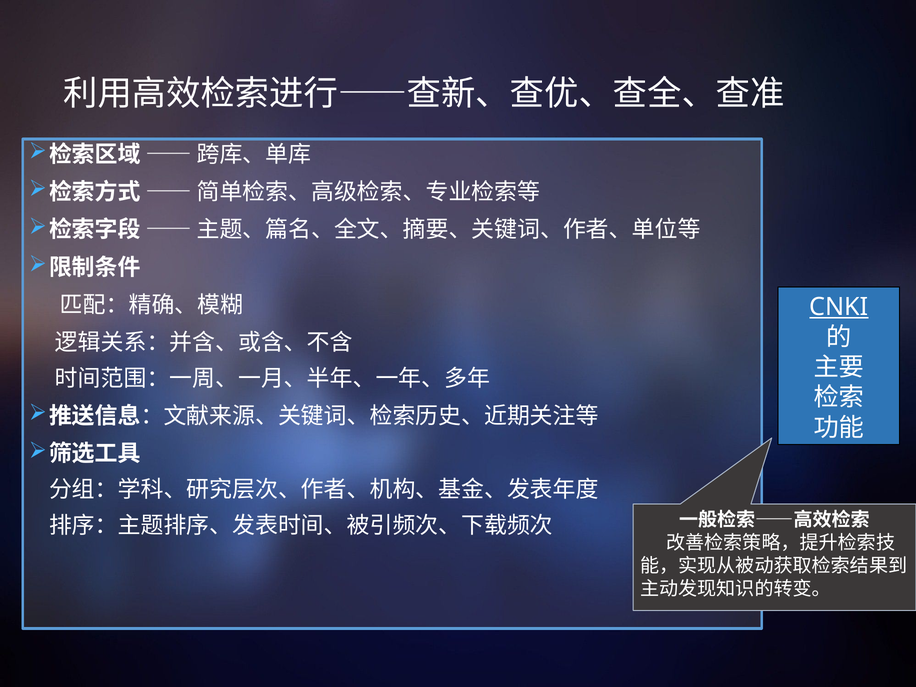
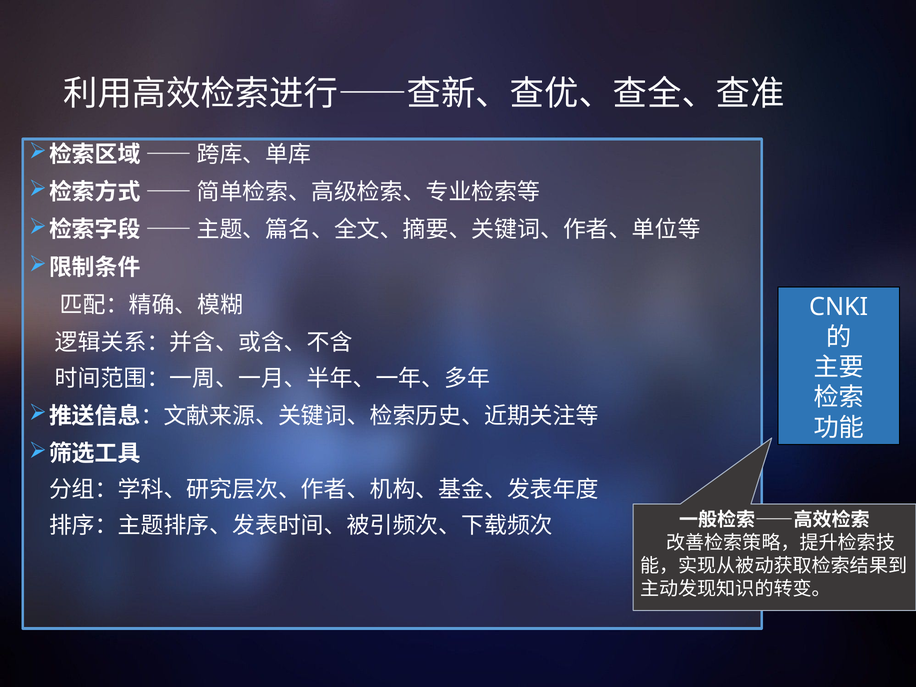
CNKI underline: present -> none (839, 307)
